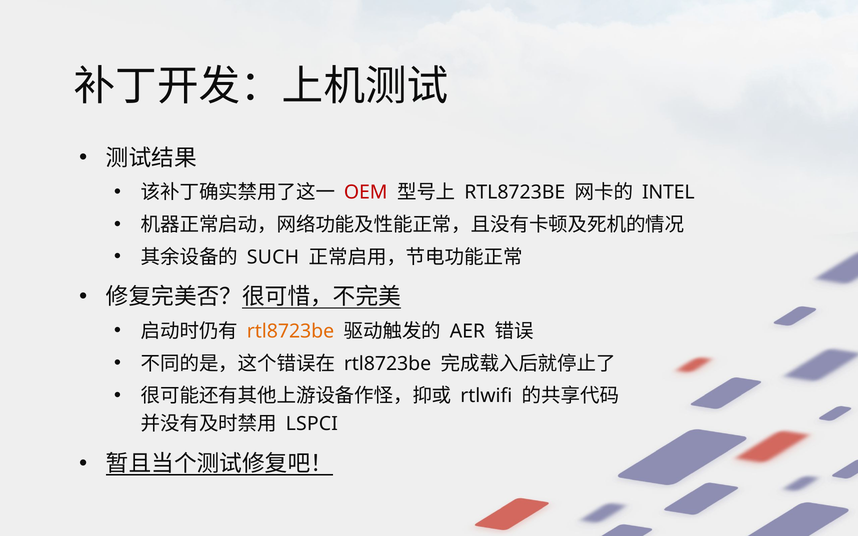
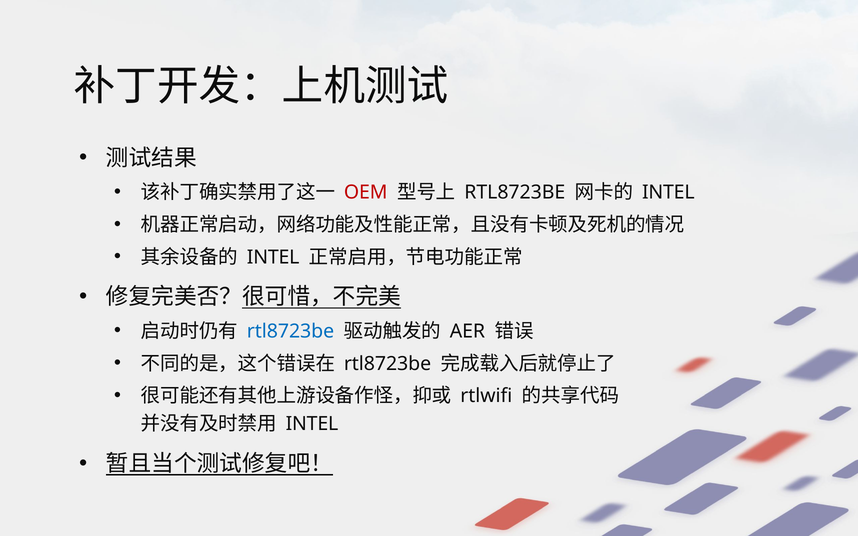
SUCH: SUCH -> INTEL (273, 257)
rtl8723be colour: orange -> blue (290, 331)
LSPCI: LSPCI -> INTEL (312, 424)
